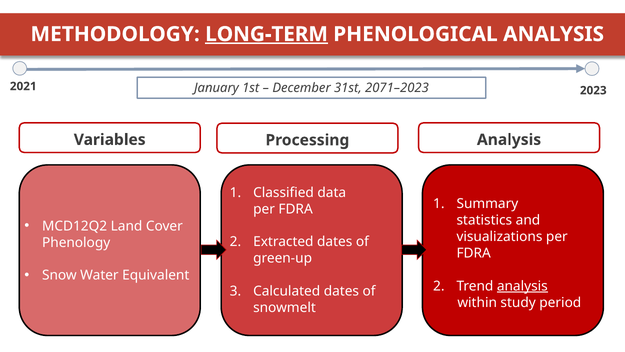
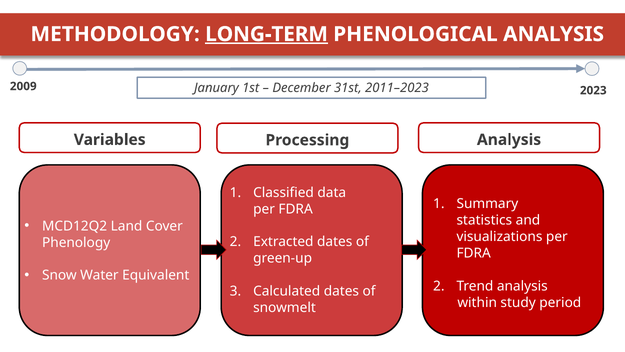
2071–2023: 2071–2023 -> 2011–2023 (397, 88)
2021: 2021 -> 2009 (23, 86)
analysis underline: present -> none (522, 286)
